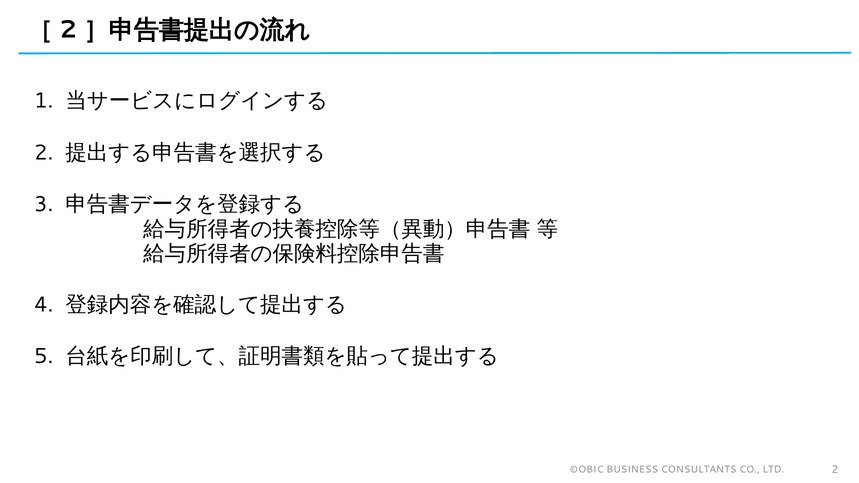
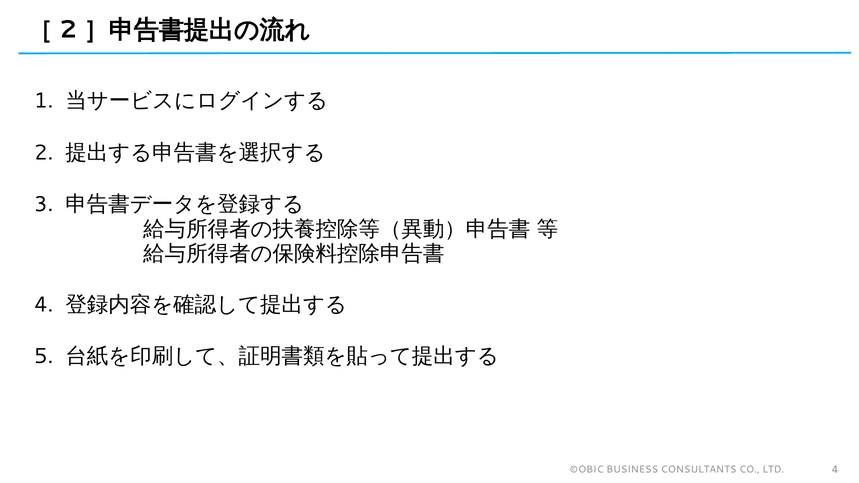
LTD 2: 2 -> 4 (835, 470)
